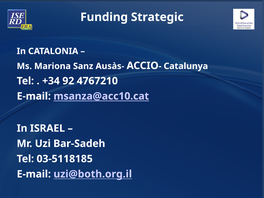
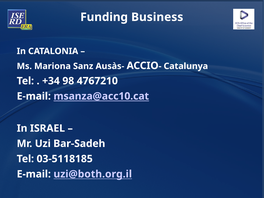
Strategic: Strategic -> Business (157, 17)
92: 92 -> 98 (68, 81)
